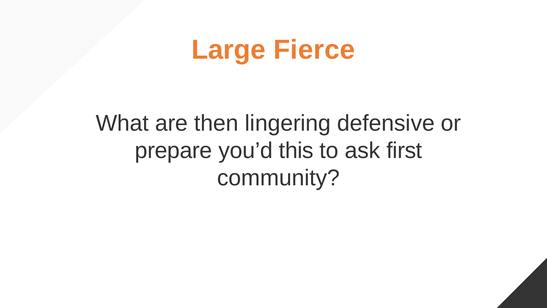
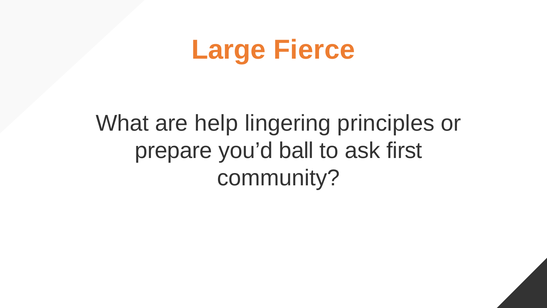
then: then -> help (216, 123)
defensive: defensive -> principles (386, 123)
this: this -> ball (296, 150)
